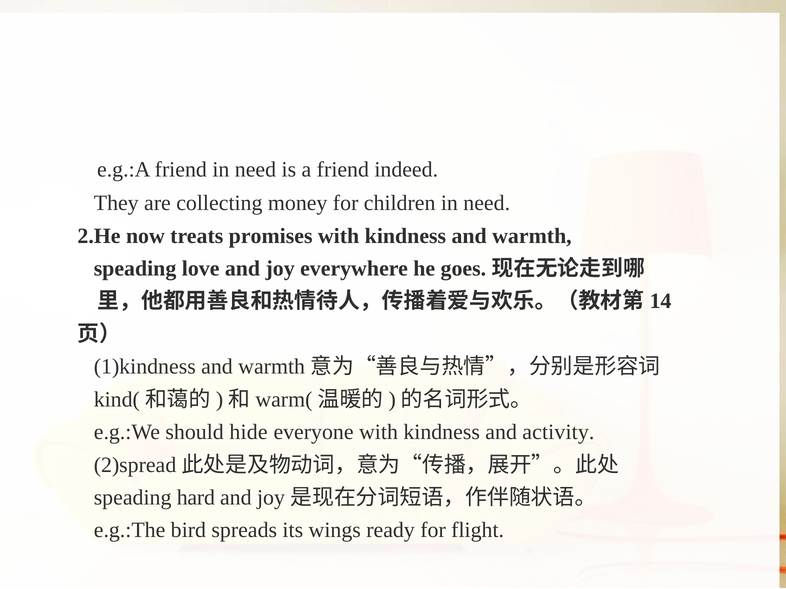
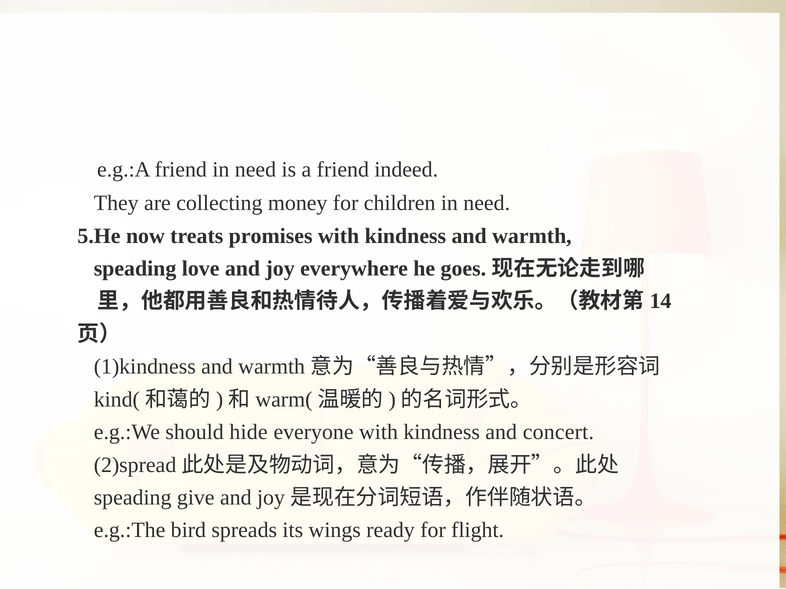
2.He: 2.He -> 5.He (99, 236)
activity: activity -> concert (558, 432)
hard: hard -> give (196, 498)
